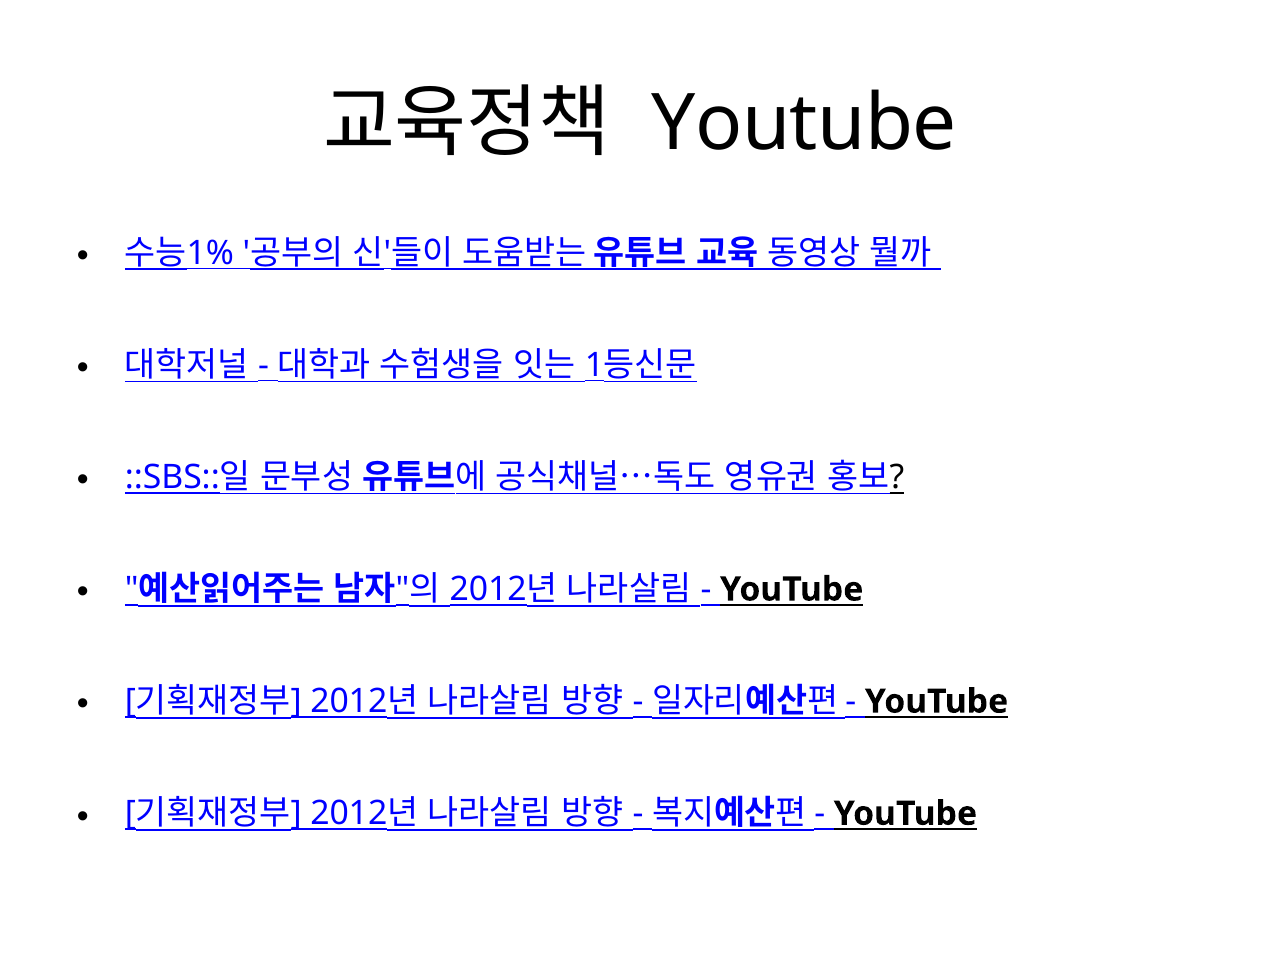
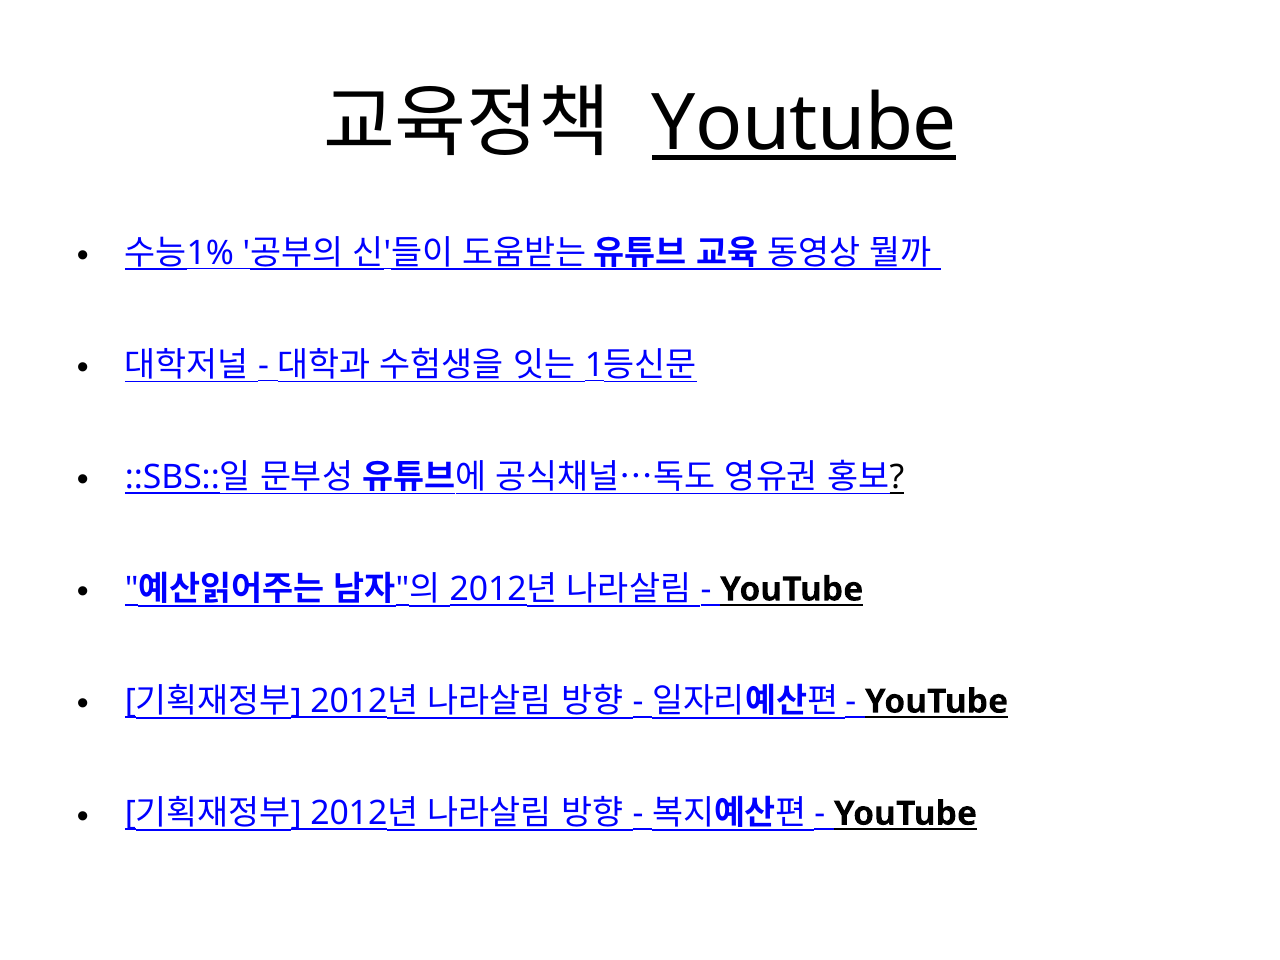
Youtube underline: none -> present (804, 124)
